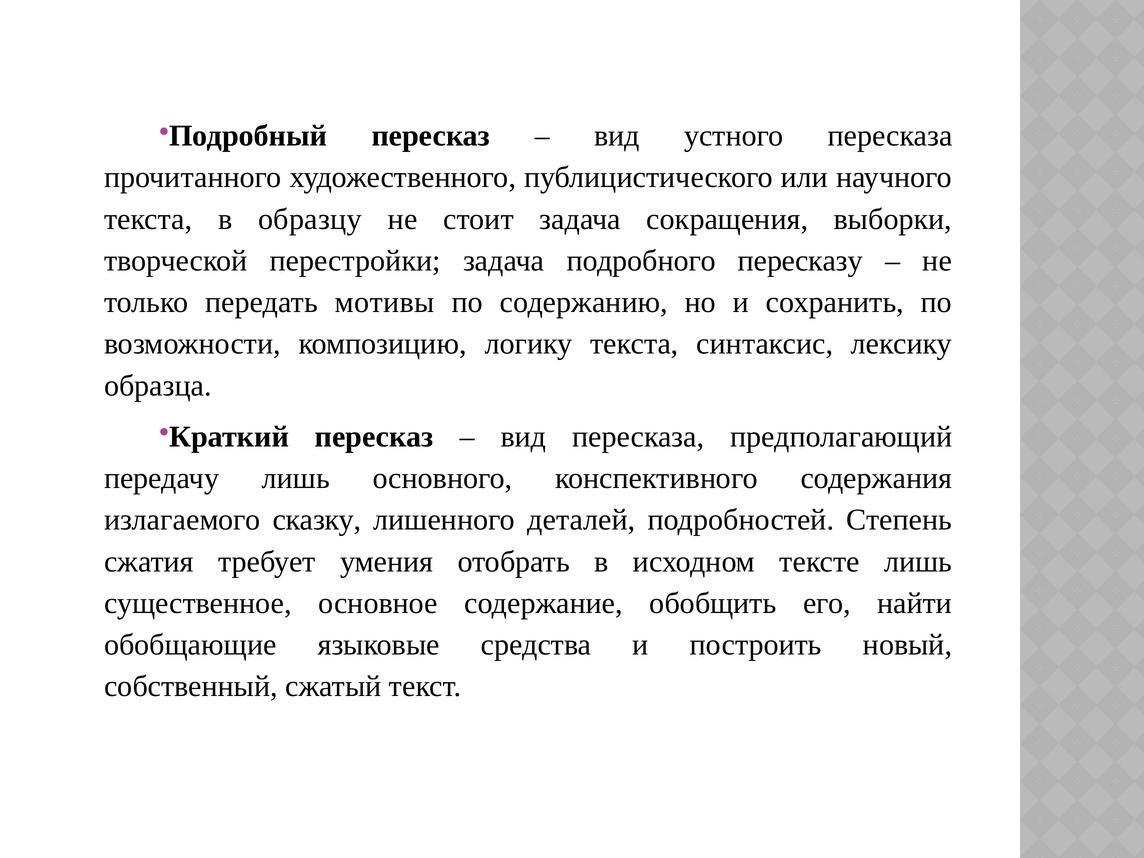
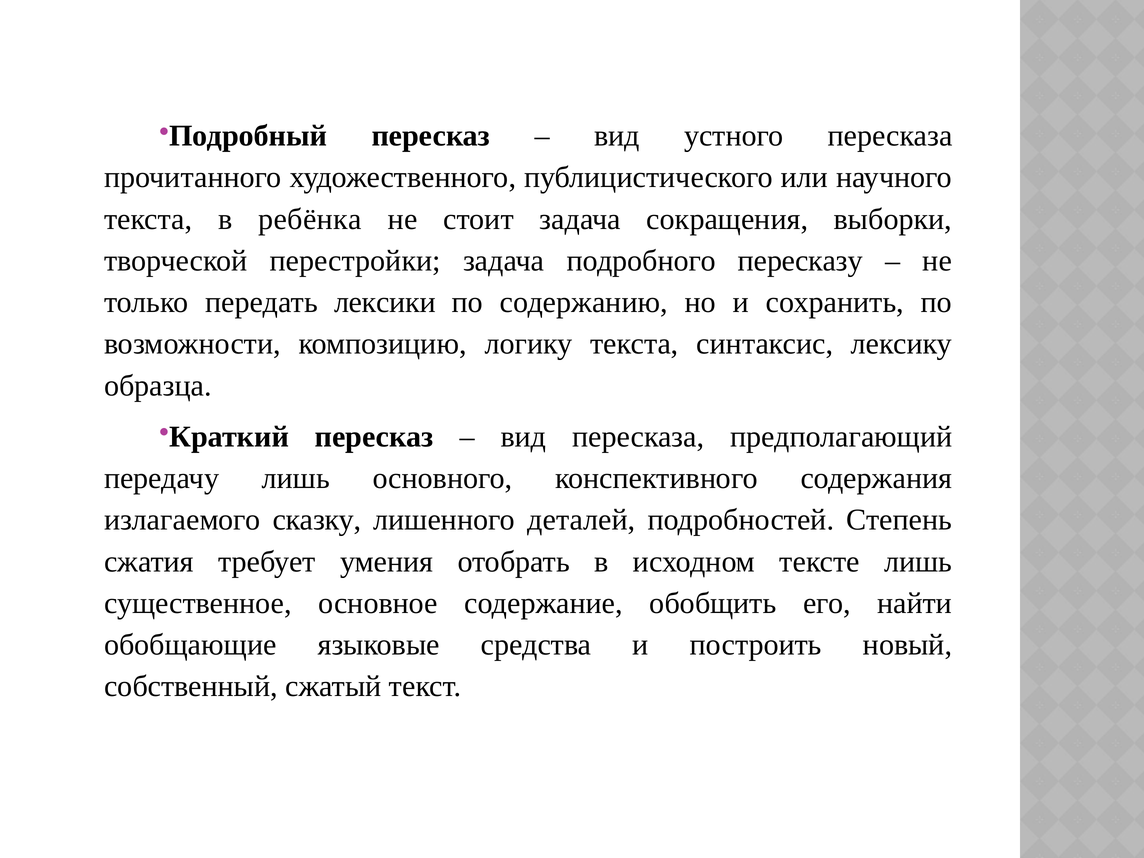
образцу: образцу -> ребёнка (310, 219)
мотивы: мотивы -> лексики (385, 302)
